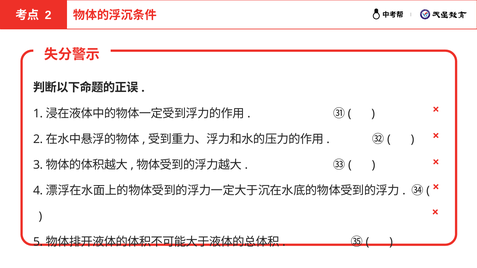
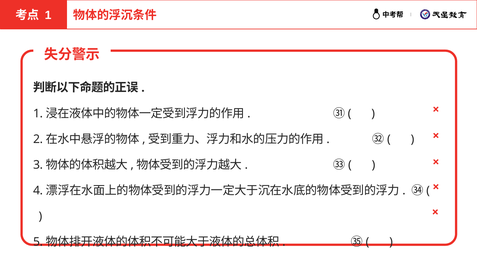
2: 2 -> 1 (48, 15)
